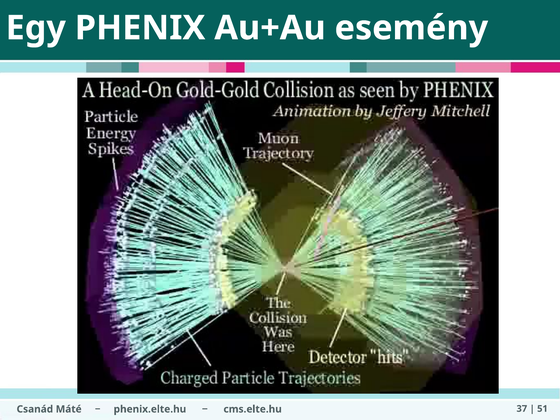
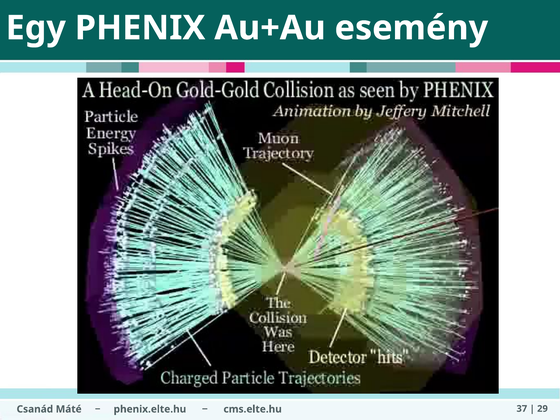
51: 51 -> 29 (542, 409)
